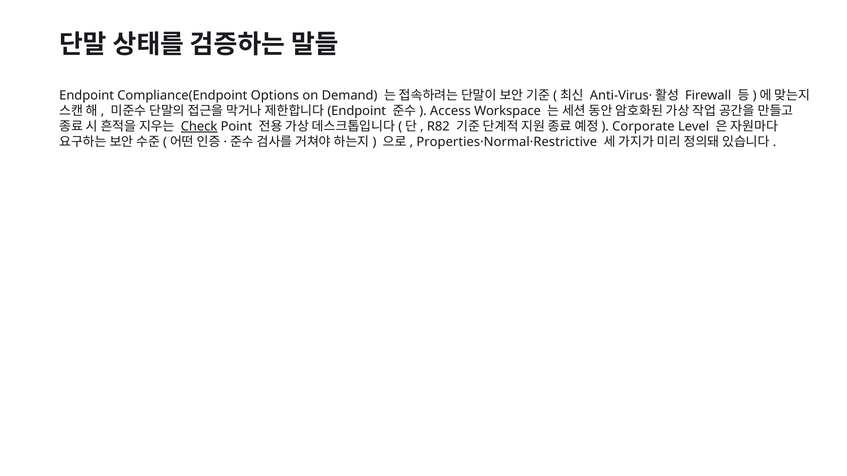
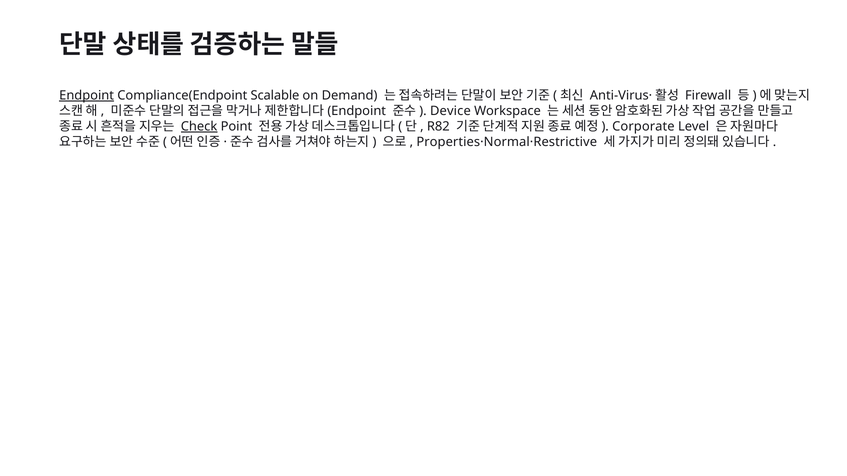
Endpoint underline: none -> present (87, 95)
Options: Options -> Scalable (275, 95)
Access: Access -> Device (450, 111)
